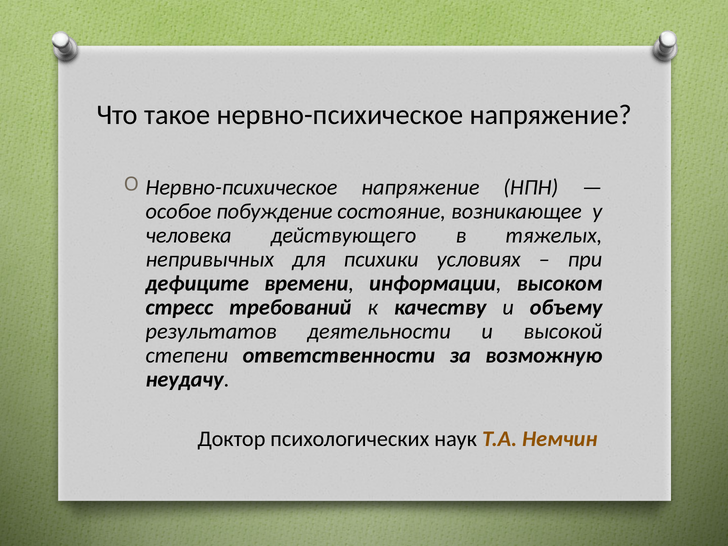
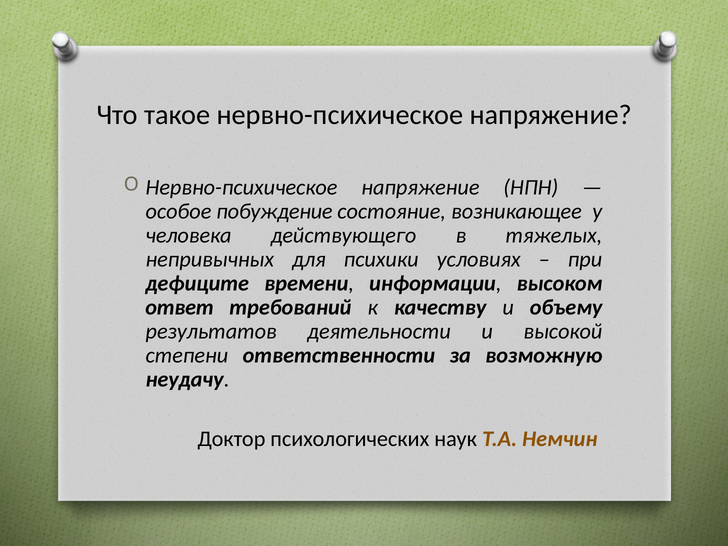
стресс: стресс -> ответ (180, 307)
